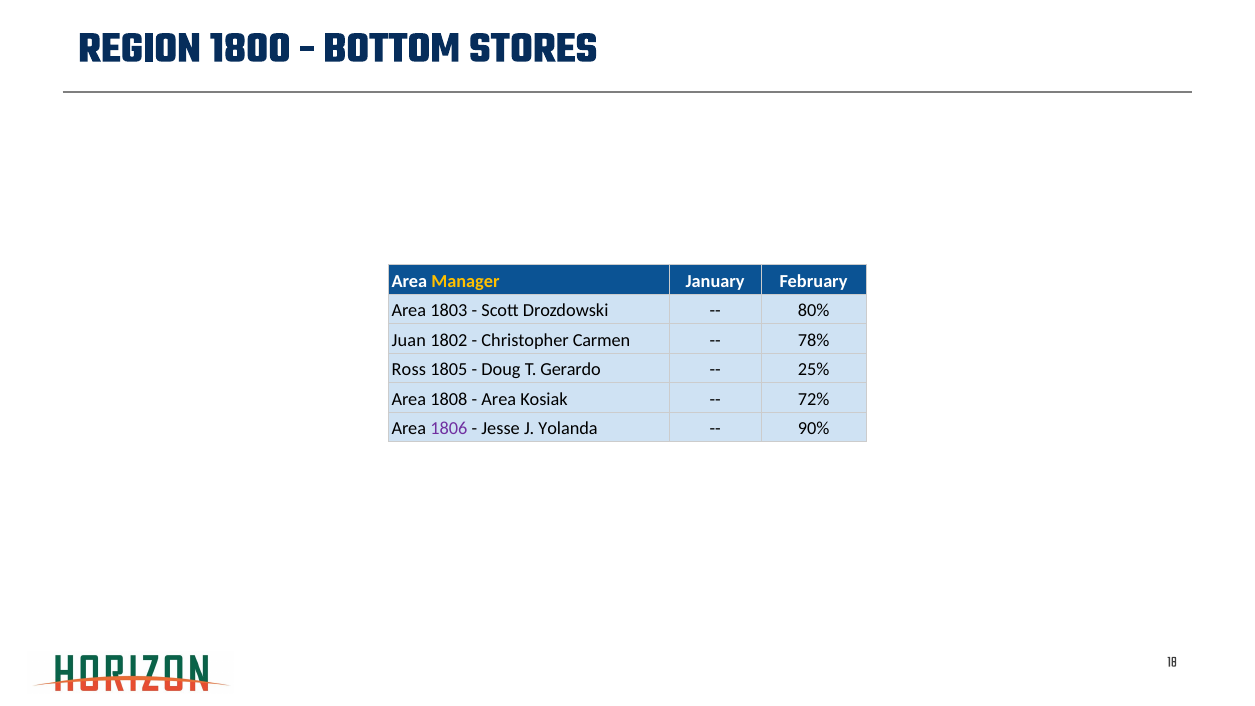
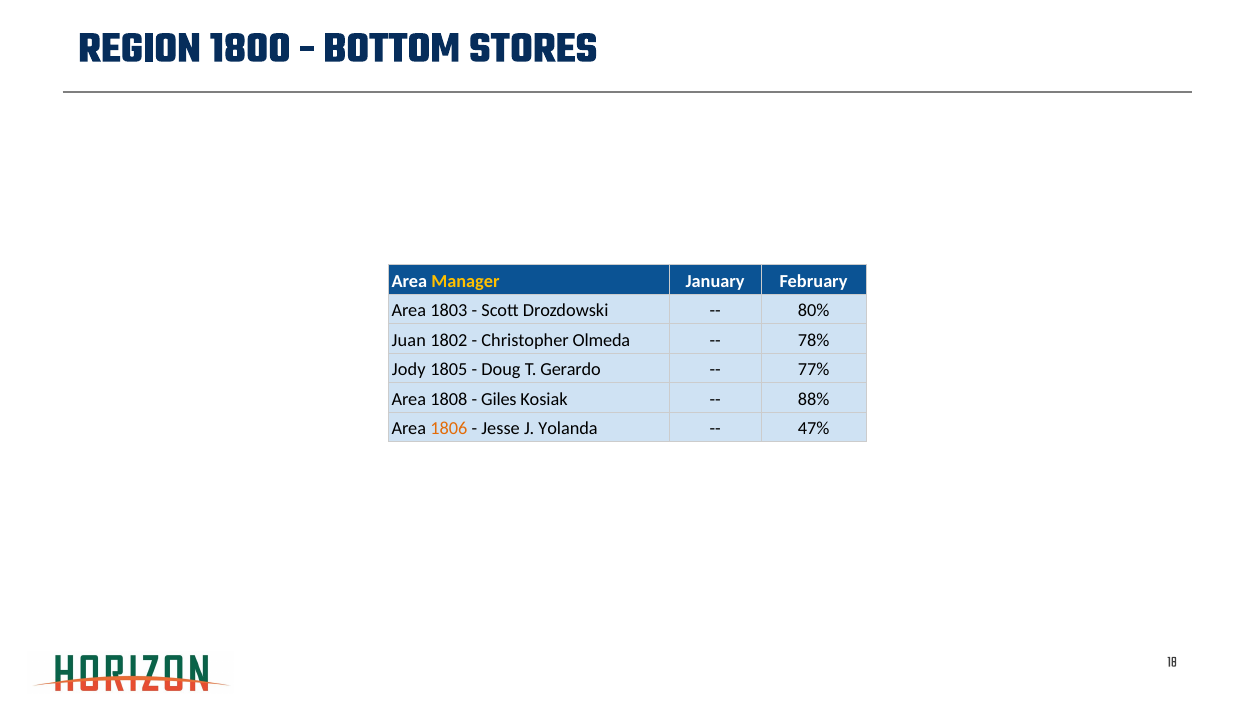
Carmen: Carmen -> Olmeda (601, 340)
Ross: Ross -> Jody (409, 370)
25%: 25% -> 77% (814, 370)
Area: Area -> Giles (499, 399)
72%: 72% -> 88% (814, 399)
1806 colour: purple -> orange (449, 429)
90%: 90% -> 47% (814, 429)
